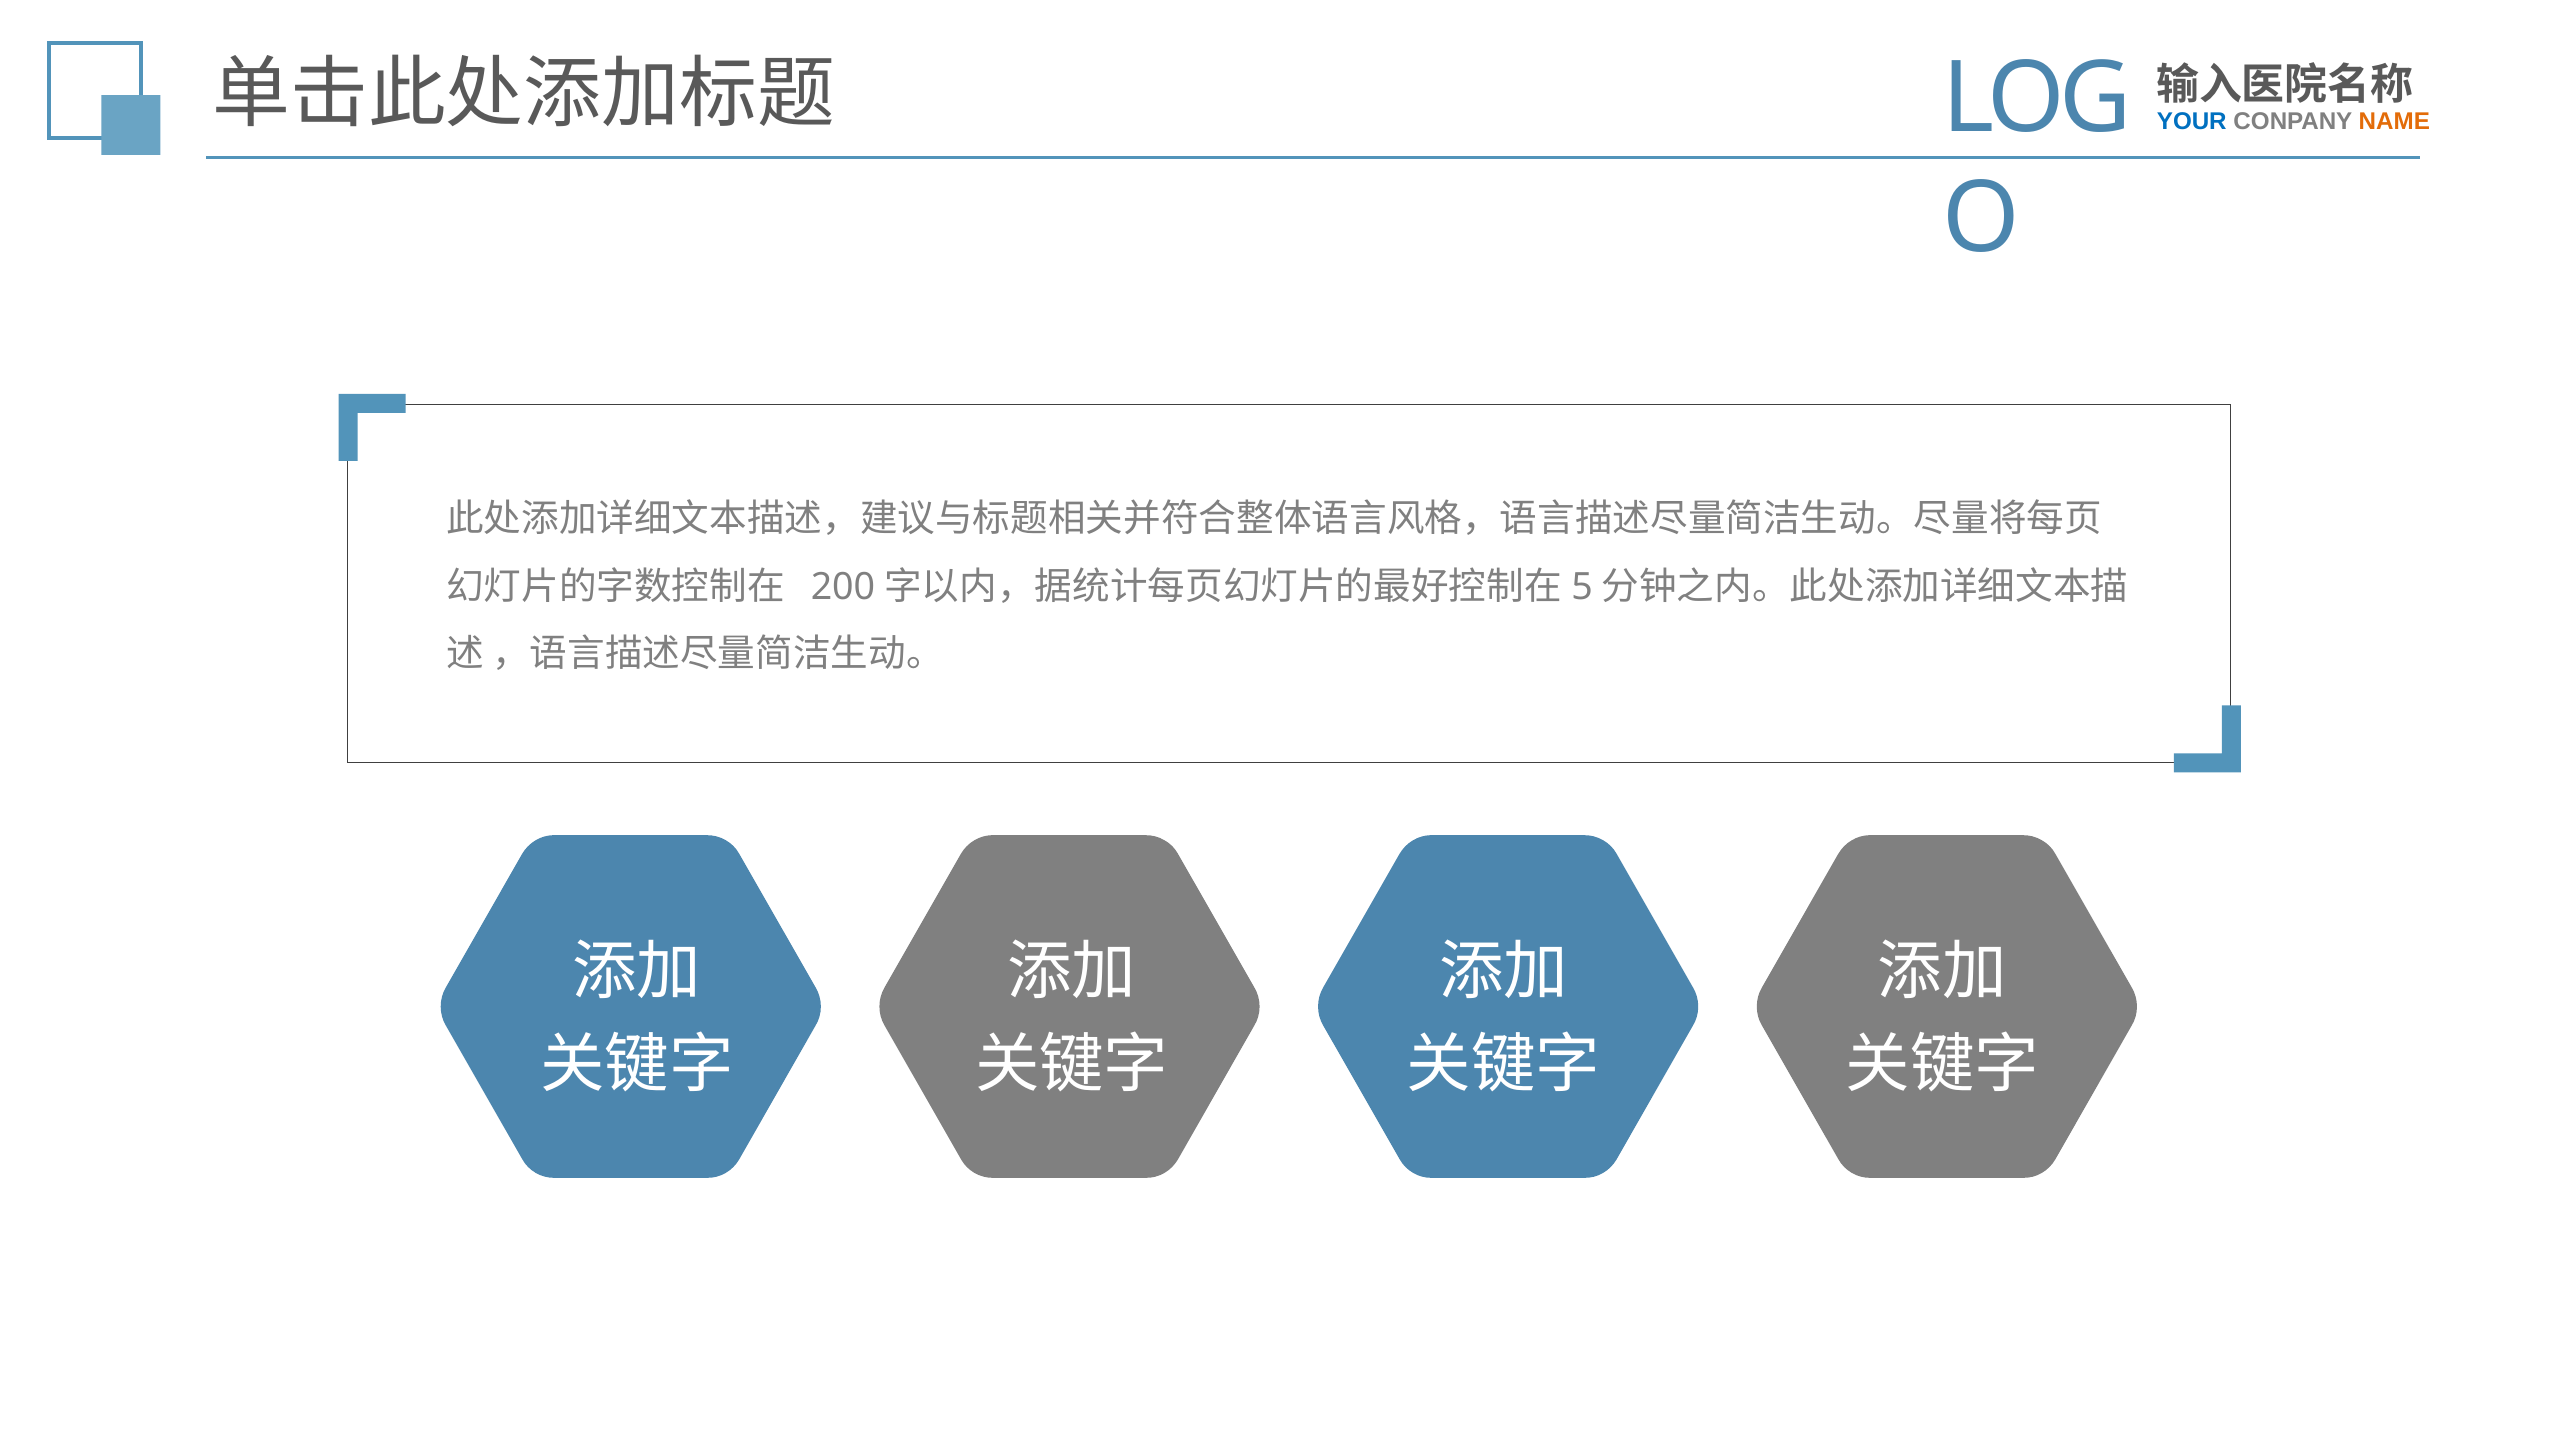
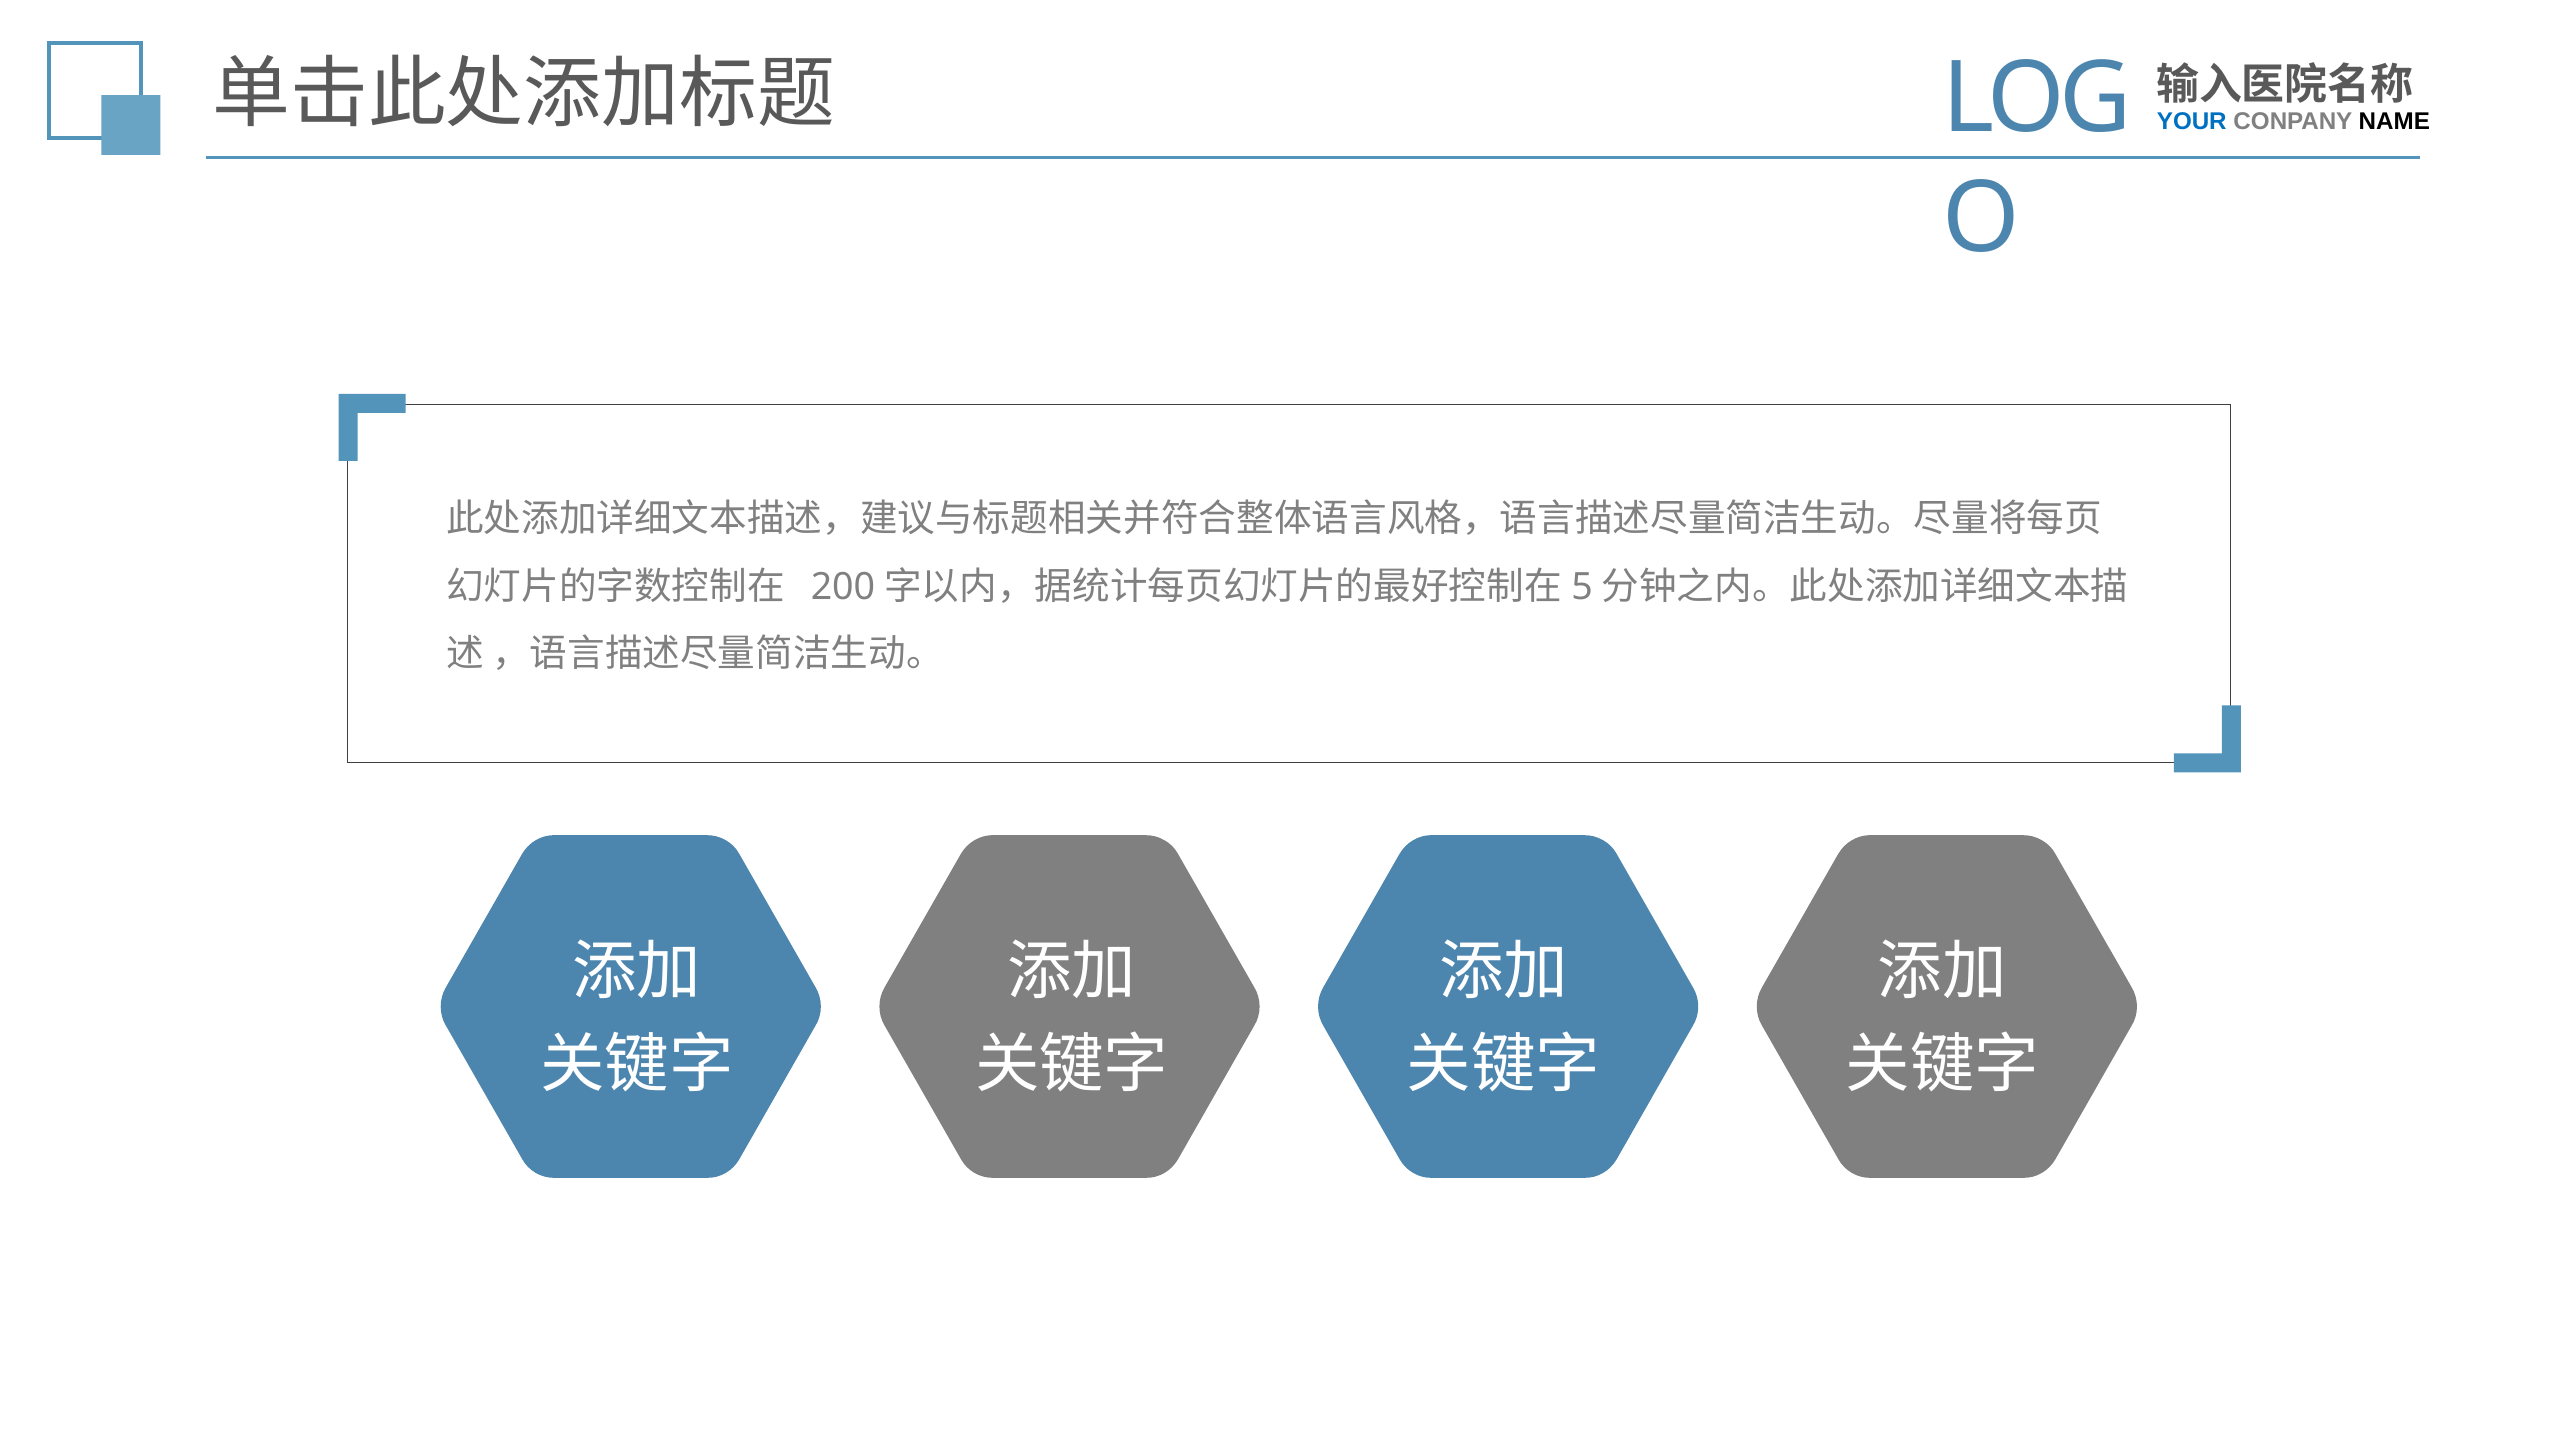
NAME colour: orange -> black (2394, 121)
